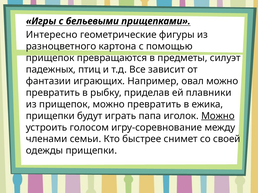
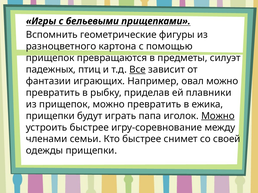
Интересно: Интересно -> Вспомнить (52, 35)
Все underline: none -> present (138, 70)
устроить голосом: голосом -> быстрее (89, 128)
